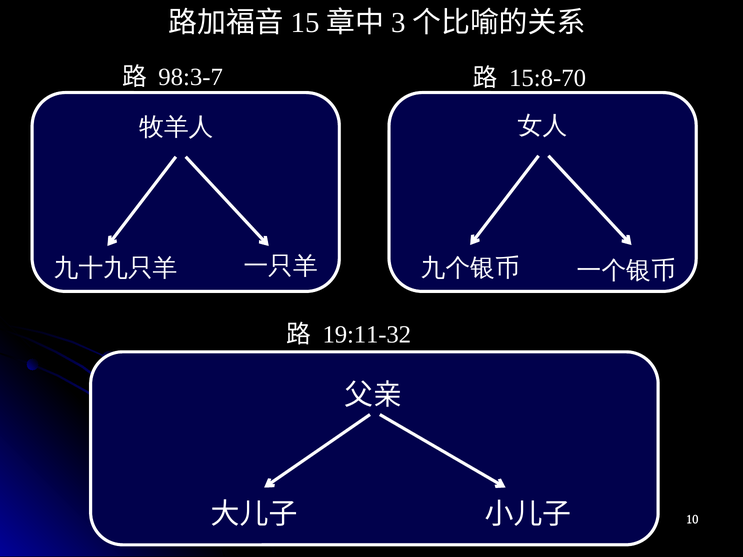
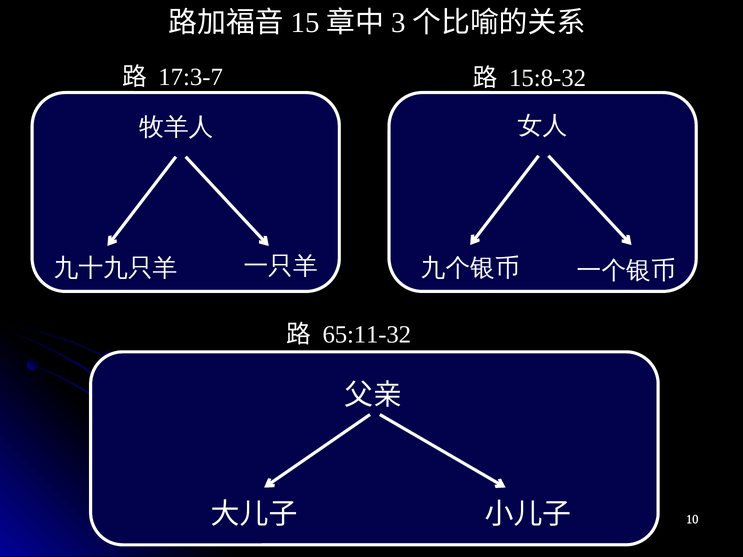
98:3-7: 98:3-7 -> 17:3-7 (191, 77)
15:8-70: 15:8-70 -> 15:8-32 (548, 78)
19:11-32: 19:11-32 -> 65:11-32 (367, 334)
